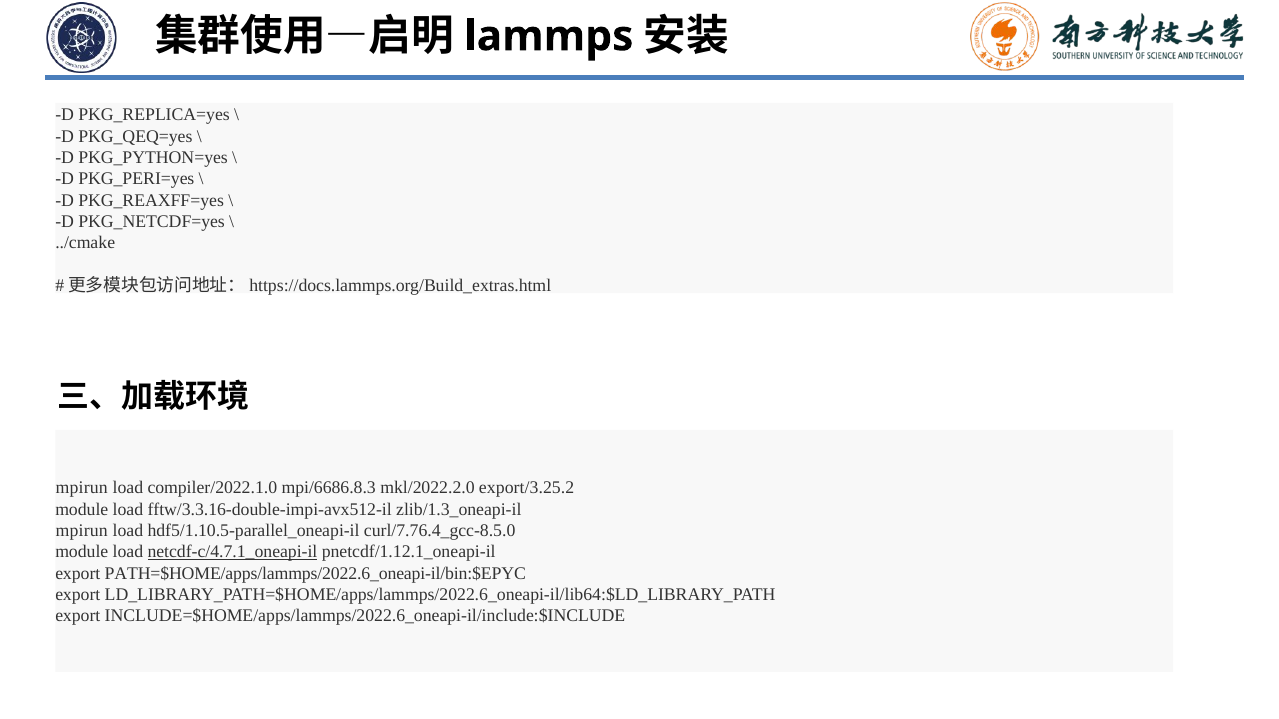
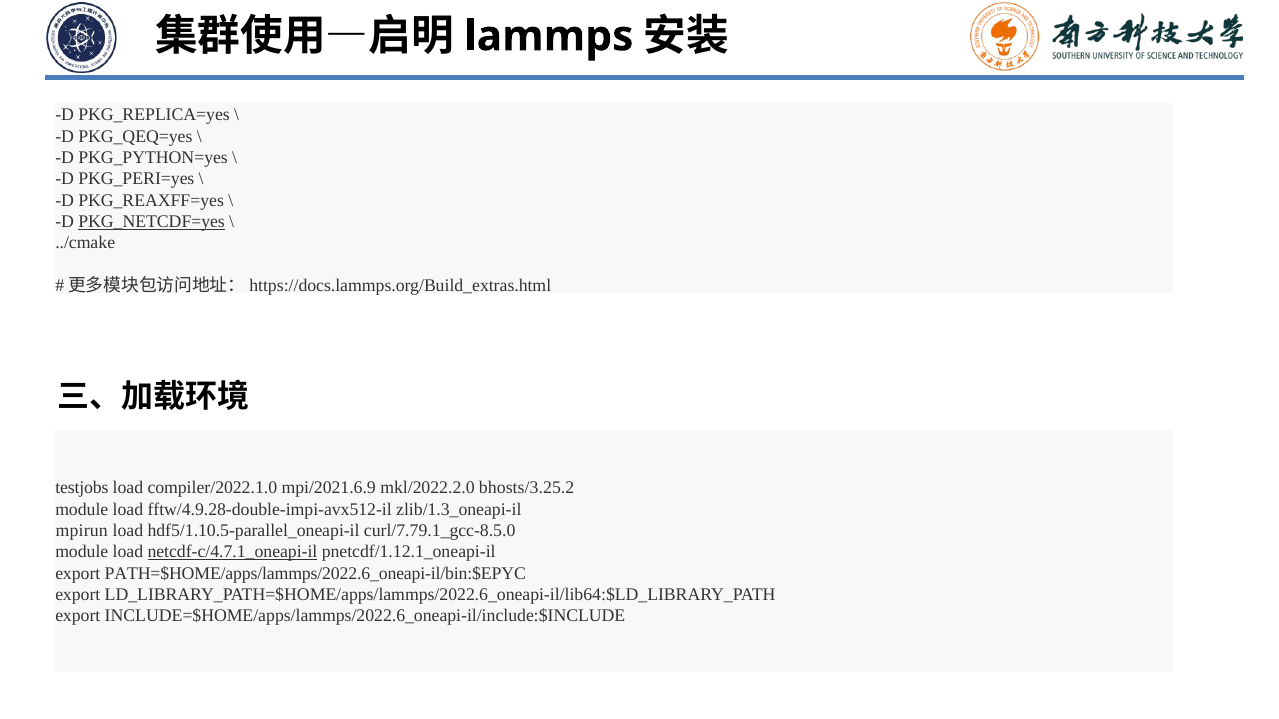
PKG_NETCDF=yes underline: none -> present (152, 222)
mpirun: mpirun -> testjobs (82, 488)
mpi/6686.8.3: mpi/6686.8.3 -> mpi/2021.6.9 (329, 488)
export/3.25.2: export/3.25.2 -> bhosts/3.25.2 (527, 488)
fftw/3.3.16-double-impi-avx512-il: fftw/3.3.16-double-impi-avx512-il -> fftw/4.9.28-double-impi-avx512-il (270, 510)
curl/7.76.4_gcc-8.5.0: curl/7.76.4_gcc-8.5.0 -> curl/7.79.1_gcc-8.5.0 (440, 531)
